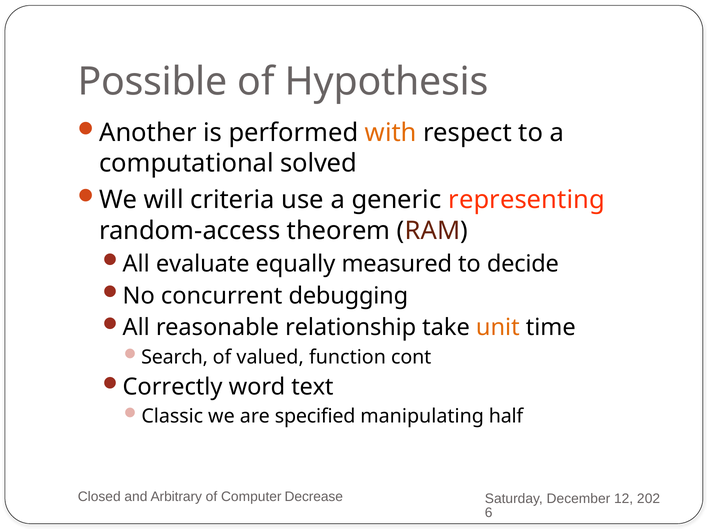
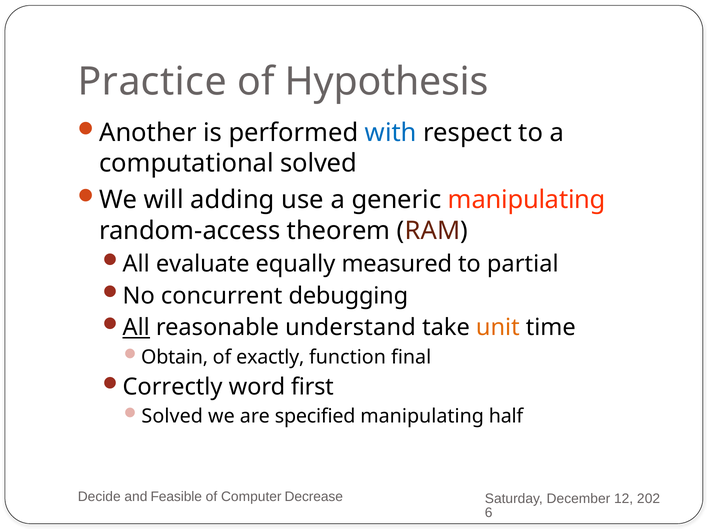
Possible: Possible -> Practice (152, 82)
with colour: orange -> blue (391, 133)
criteria: criteria -> adding (232, 200)
generic representing: representing -> manipulating (527, 200)
decide: decide -> partial (523, 264)
All underline: none -> present (136, 328)
relationship: relationship -> understand (350, 328)
Search: Search -> Obtain (175, 357)
valued: valued -> exactly (270, 357)
cont: cont -> final (411, 357)
text: text -> first (312, 387)
Classic: Classic -> Solved (172, 416)
Closed: Closed -> Decide (99, 497)
Arbitrary: Arbitrary -> Feasible (176, 497)
